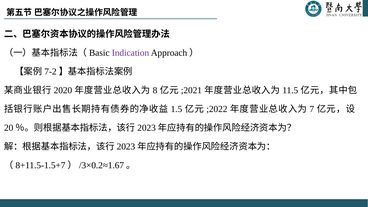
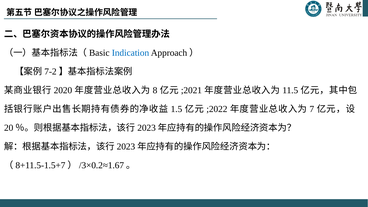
Indication colour: purple -> blue (130, 53)
